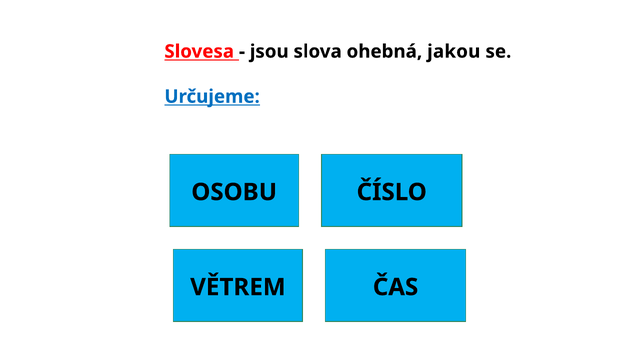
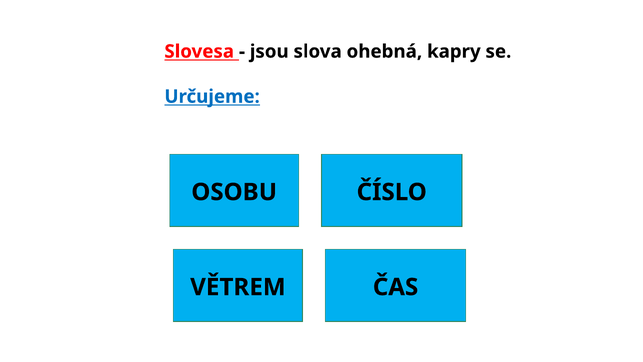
jakou: jakou -> kapry (454, 51)
